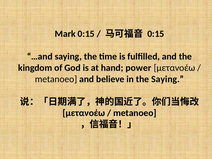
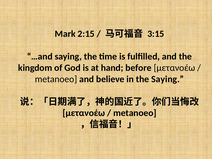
Mark 0:15: 0:15 -> 2:15 (86, 34)
0:15: 0:15 -> 3:15 (156, 34)
power: power -> before (138, 68)
